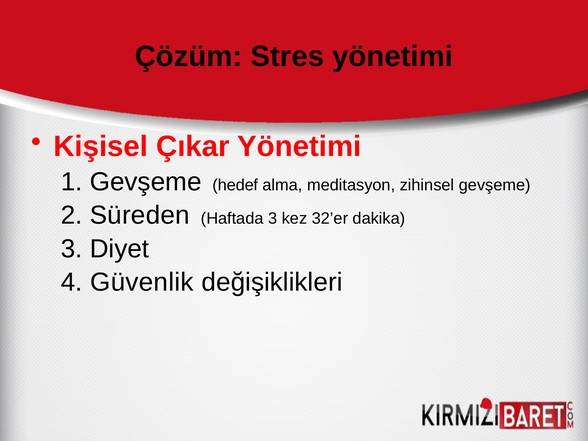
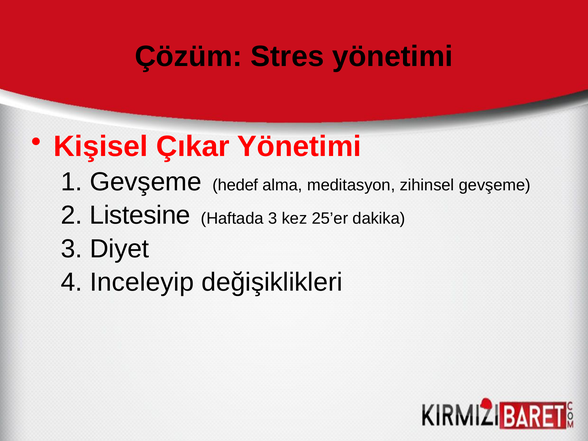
Süreden: Süreden -> Listesine (140, 215)
32’er: 32’er -> 25’er (330, 219)
Güvenlik: Güvenlik -> Inceleyip (142, 282)
